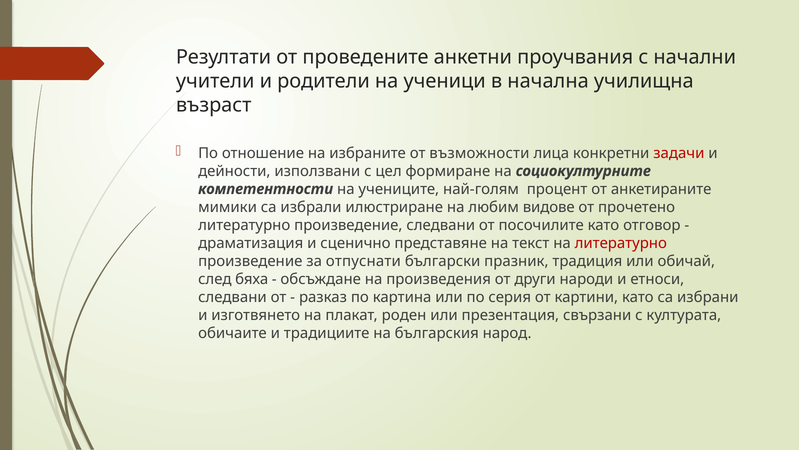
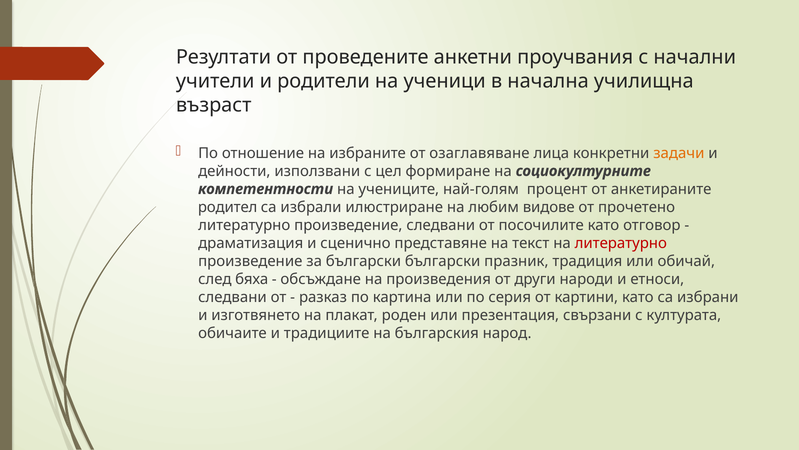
възможности: възможности -> озаглавяване (479, 153)
задачи colour: red -> orange (679, 153)
мимики: мимики -> родител (228, 207)
за отпуснати: отпуснати -> български (363, 261)
